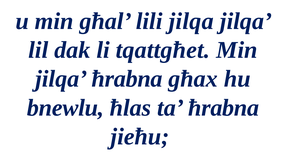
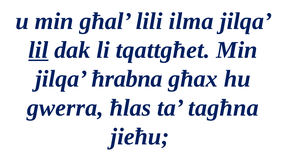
lili jilqa: jilqa -> ilma (191, 21)
lil underline: none -> present (38, 50)
bnewlu: bnewlu -> gwerra (65, 108)
ta ħrabna: ħrabna -> tagħna (223, 108)
